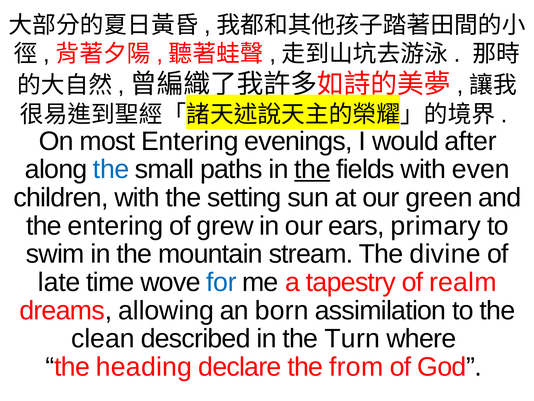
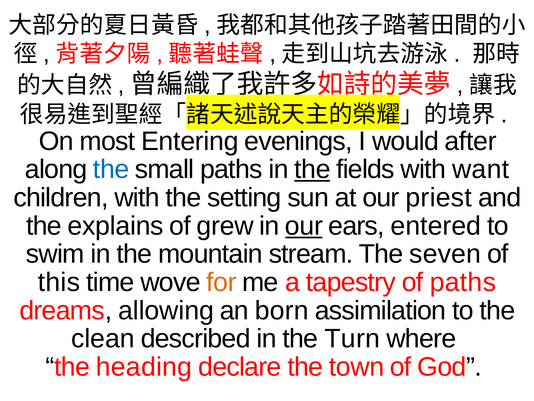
even: even -> want (481, 169)
green: green -> priest (439, 197)
the entering: entering -> explains (116, 226)
our underline: none -> present (304, 226)
primary: primary -> entered (436, 226)
divine: divine -> seven (445, 254)
late: late -> this (59, 282)
for colour: blue -> orange (221, 282)
of realm: realm -> paths (463, 282)
from: from -> town (357, 367)
